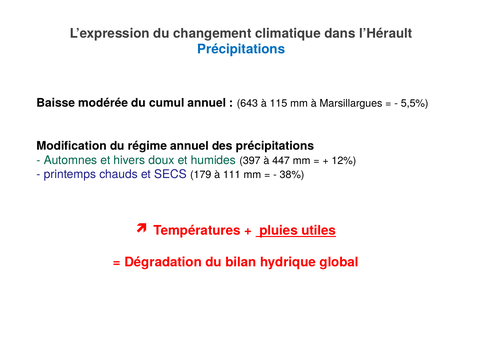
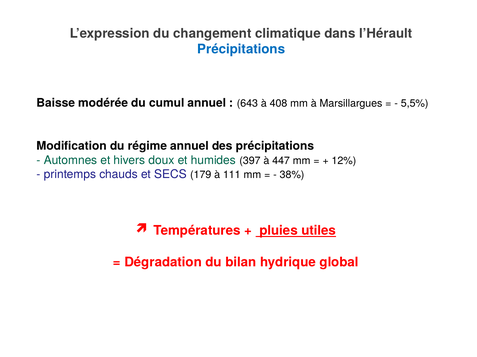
115: 115 -> 408 (278, 104)
